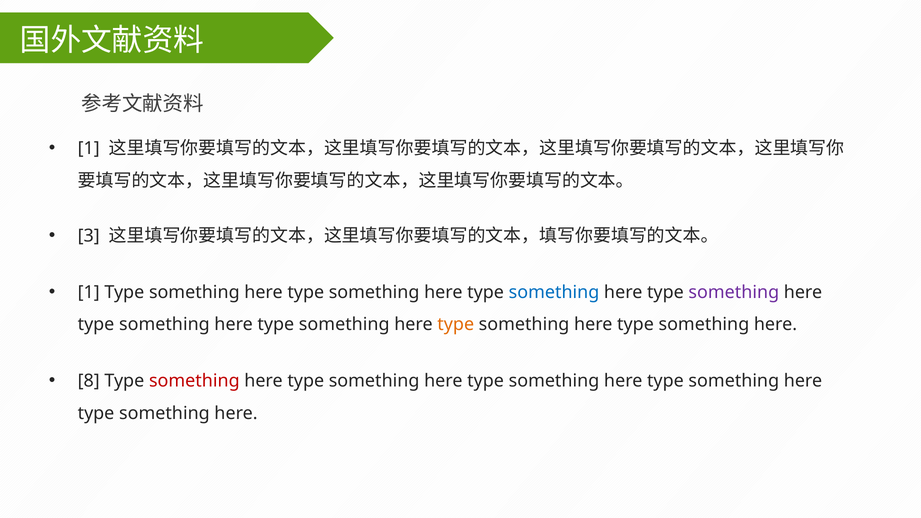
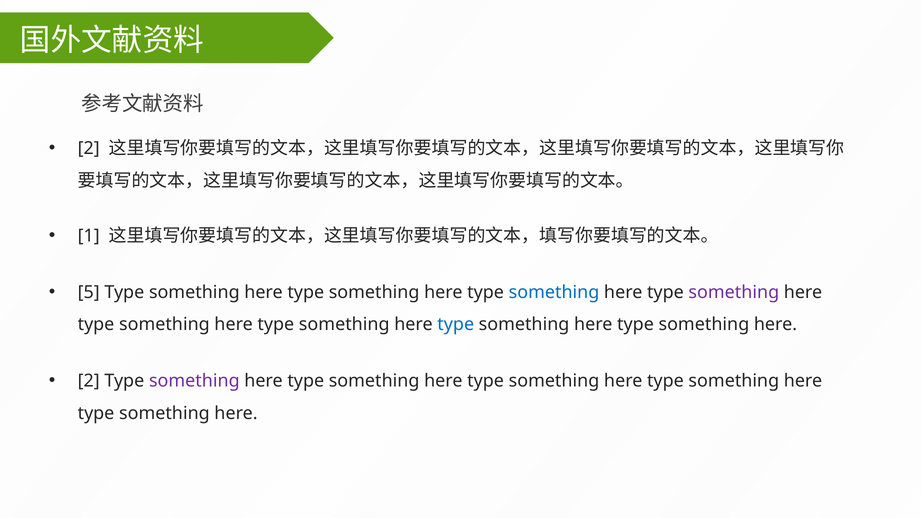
1: 1 -> 2 (89, 148)
3: 3 -> 1 (89, 236)
1: 1 -> 5 (89, 292)
type colour: orange -> blue (456, 325)
8: 8 -> 2 (89, 381)
something colour: red -> purple (194, 381)
